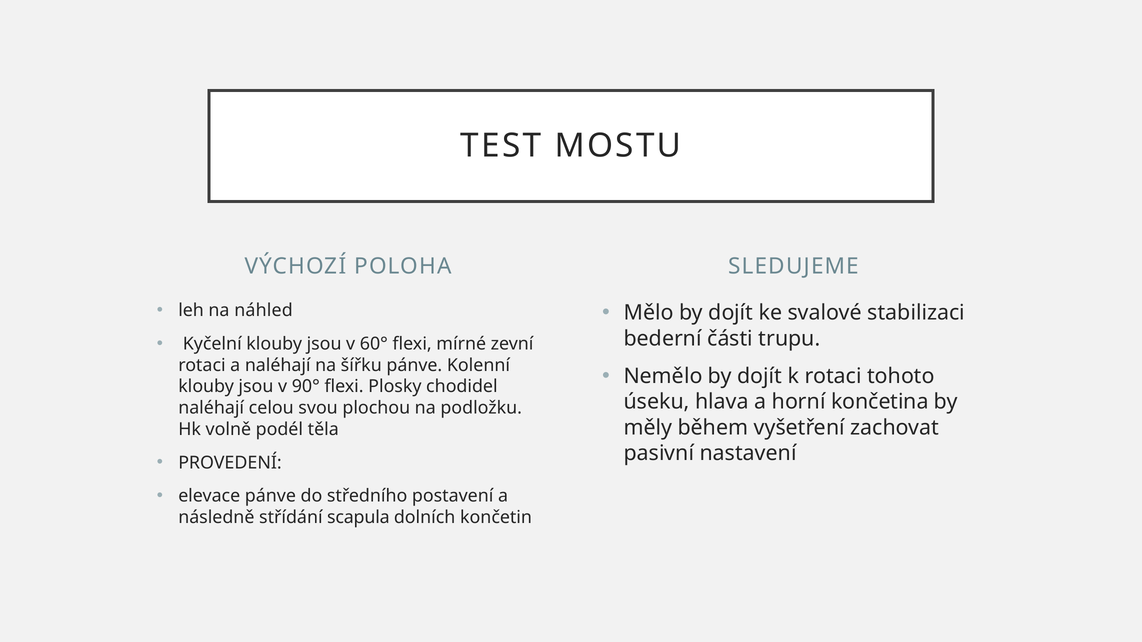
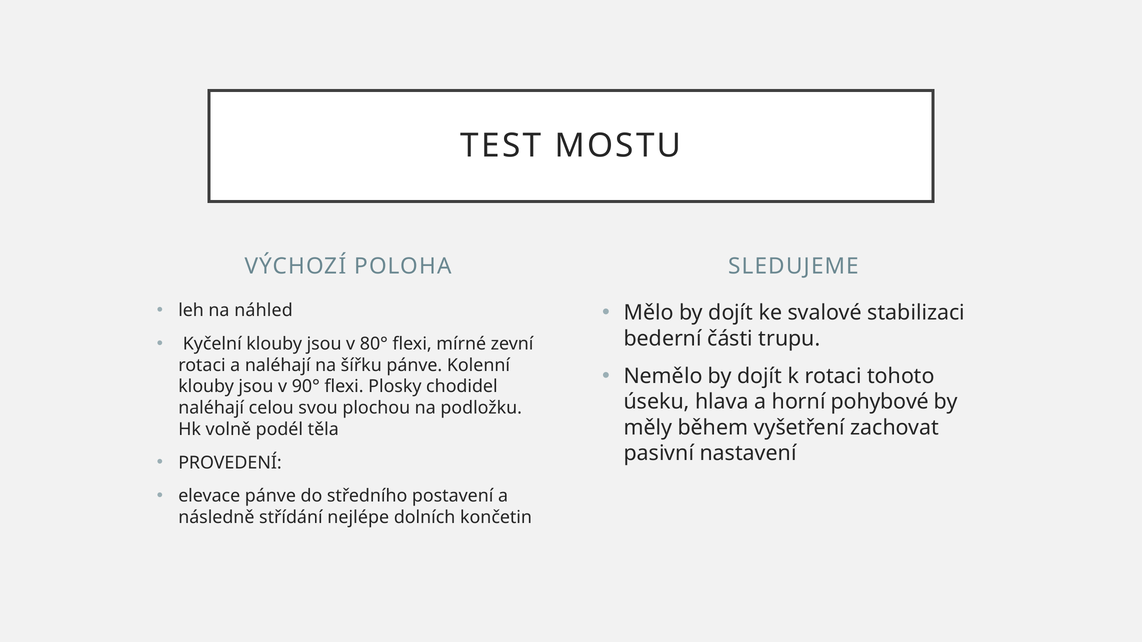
60°: 60° -> 80° (374, 344)
končetina: končetina -> pohybové (880, 402)
scapula: scapula -> nejlépe (358, 518)
